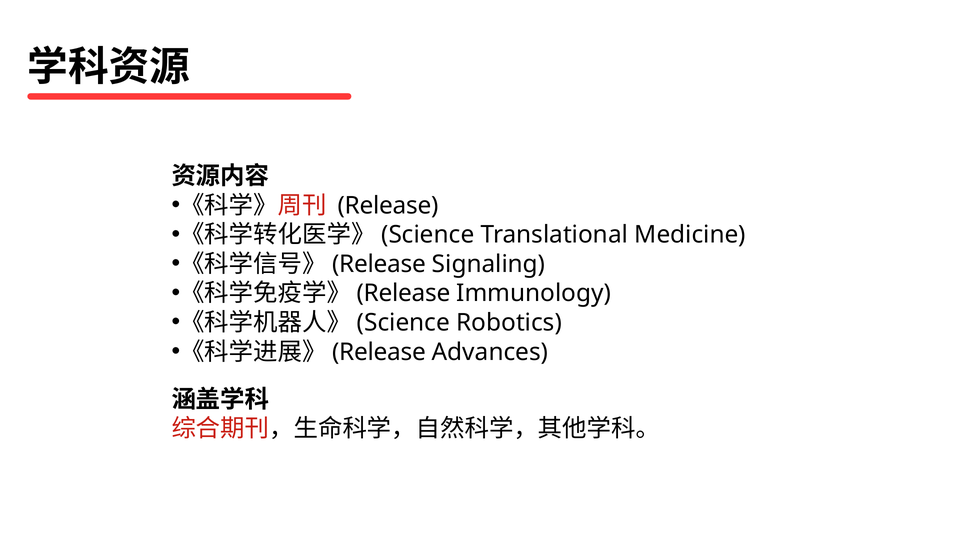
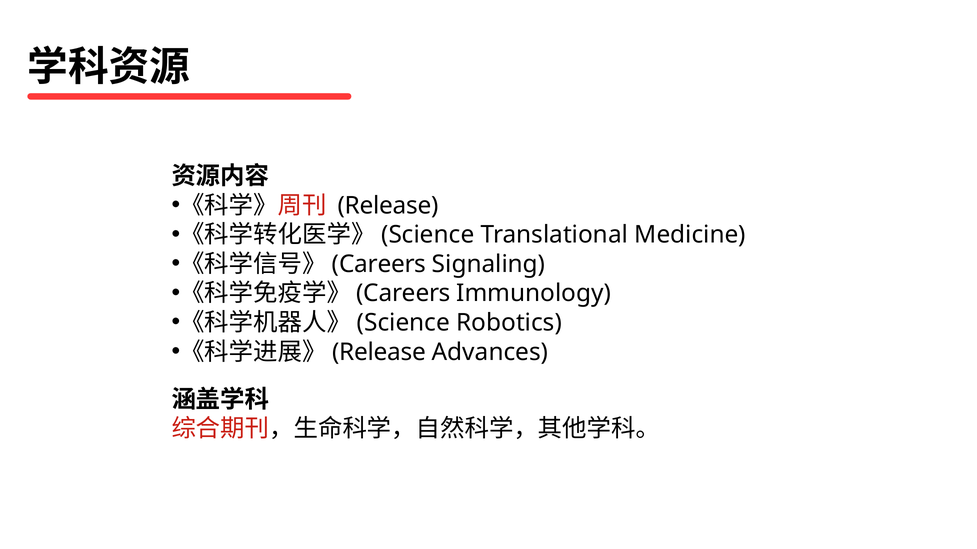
Release: Release -> Careers (379, 264)
Release: Release -> Careers (404, 294)
